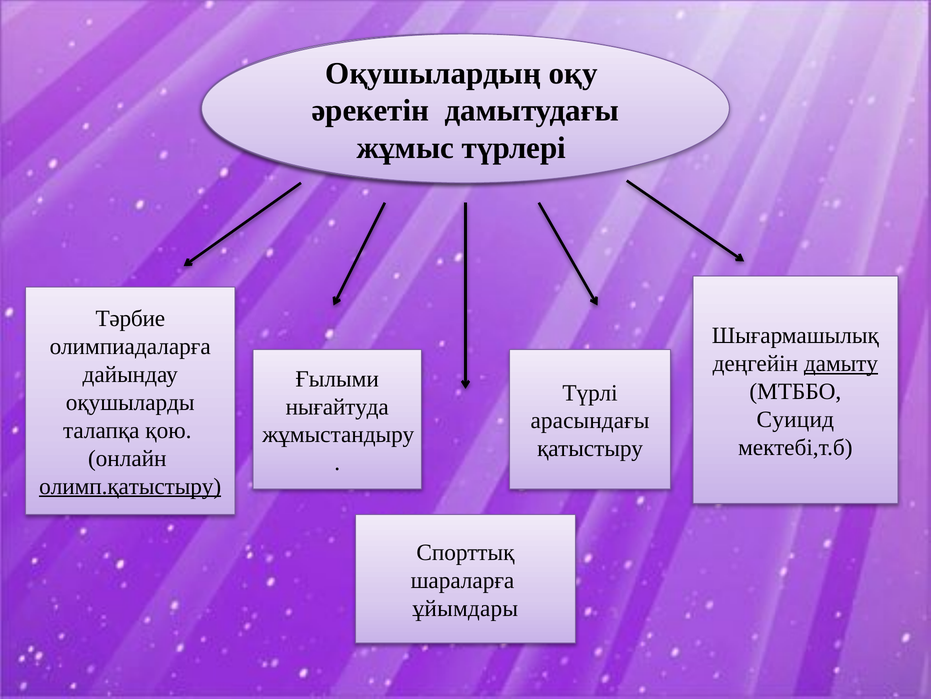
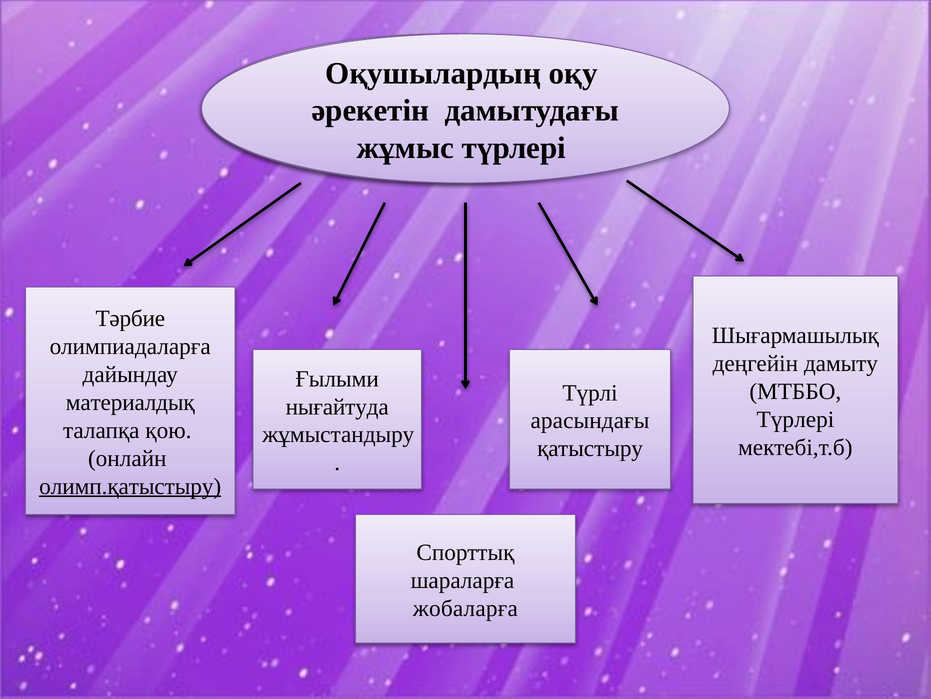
дамыту underline: present -> none (841, 363)
оқушыларды: оқушыларды -> материалдық (130, 402)
Суицид: Суицид -> Түрлері (795, 419)
ұйымдары: ұйымдары -> жобаларға (465, 608)
